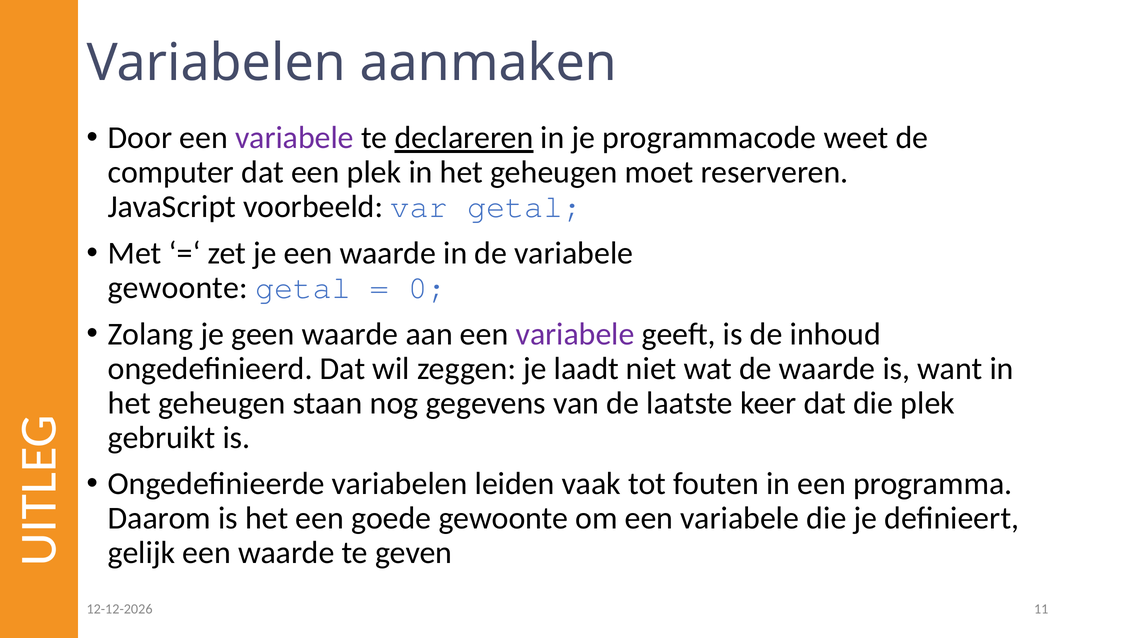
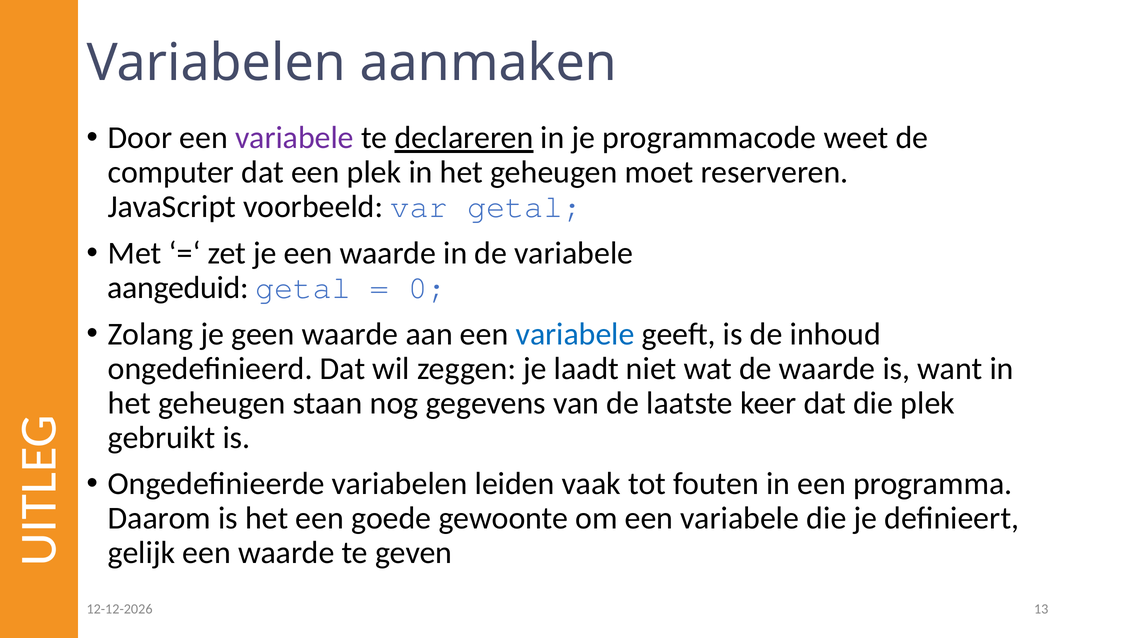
gewoonte: gewoonte -> aangeduid (178, 288)
variabele colour: purple -> blue (575, 334)
11: 11 -> 13 (1041, 610)
